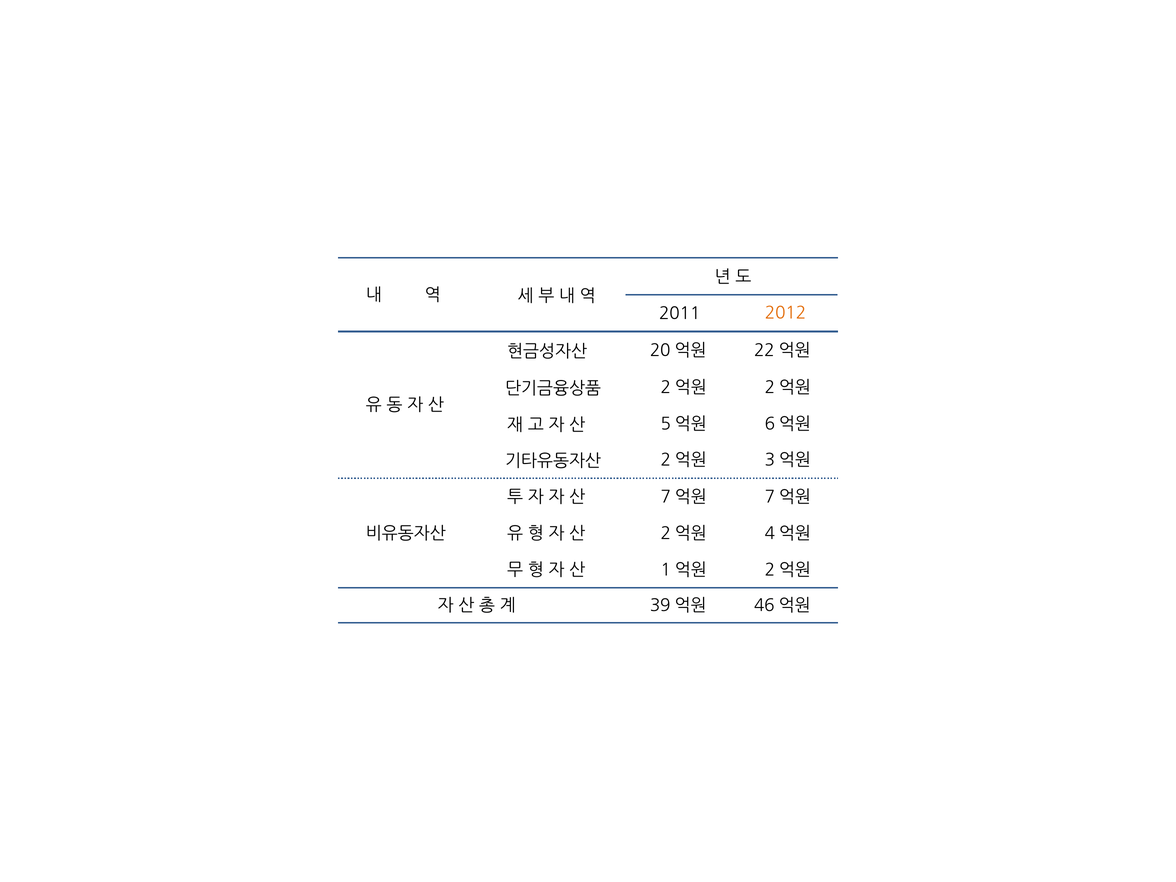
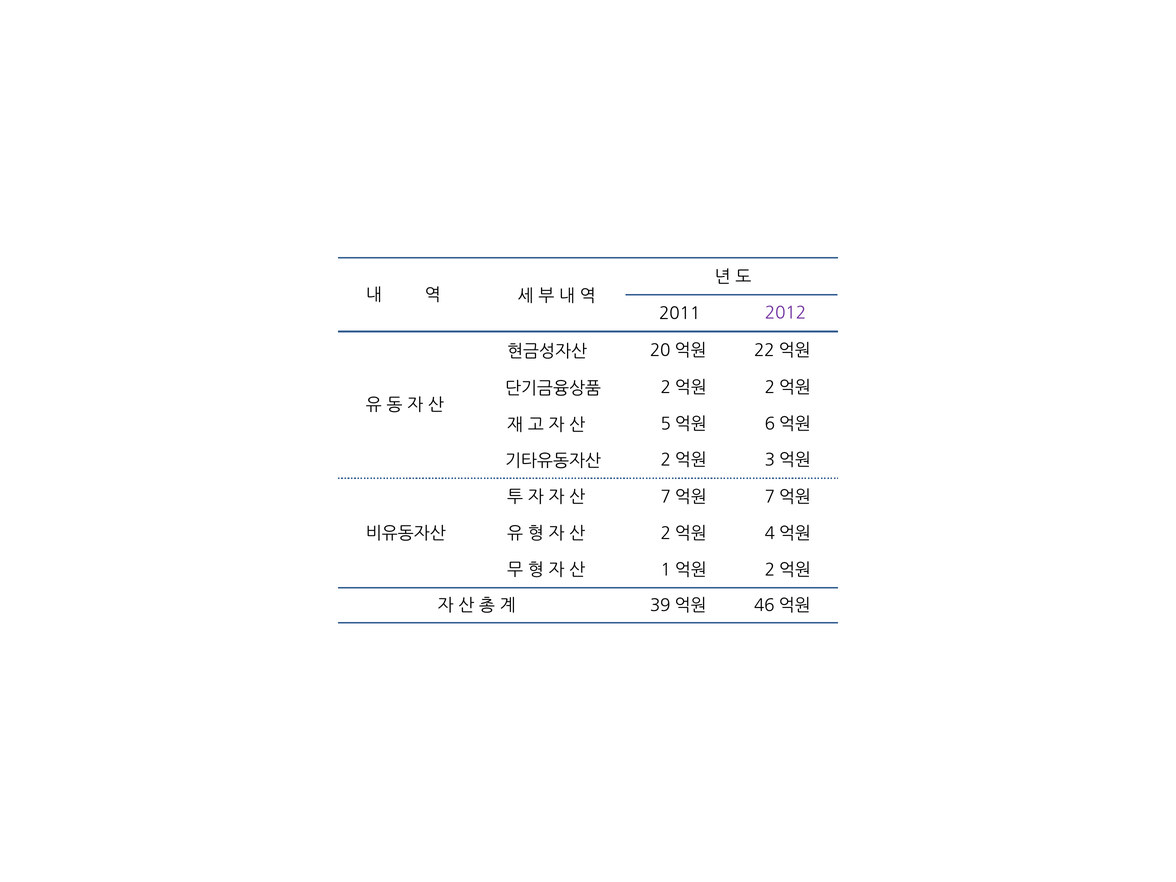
2012 colour: orange -> purple (785, 313)
